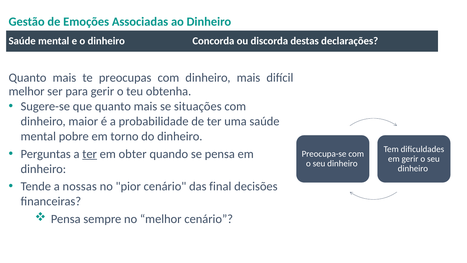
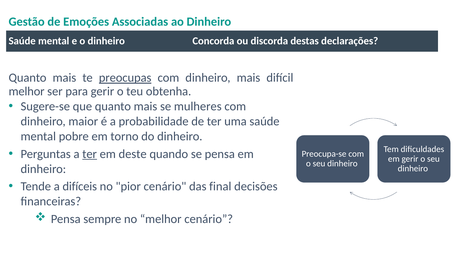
preocupas underline: none -> present (125, 78)
situações: situações -> mulheres (198, 106)
obter: obter -> deste (133, 154)
nossas: nossas -> difíceis (80, 186)
